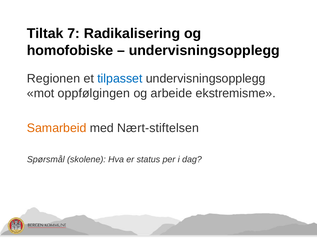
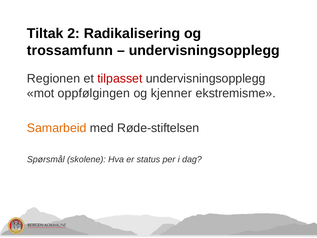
7: 7 -> 2 (74, 33)
homofobiske: homofobiske -> trossamfunn (70, 50)
tilpasset colour: blue -> red (120, 79)
arbeide: arbeide -> kjenner (171, 93)
Nært-stiftelsen: Nært-stiftelsen -> Røde-stiftelsen (158, 128)
